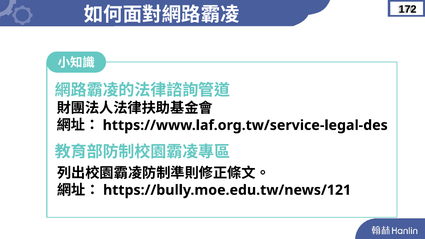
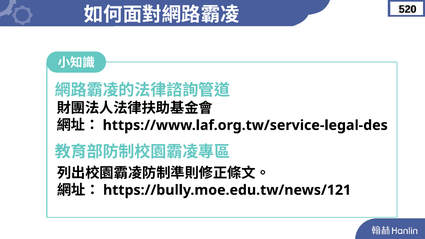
172: 172 -> 520 (408, 9)
